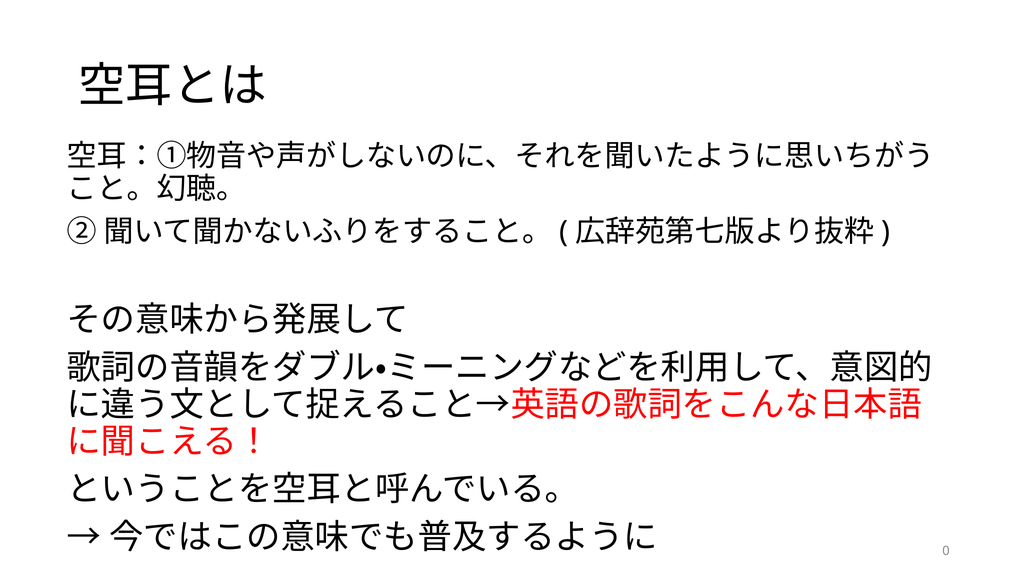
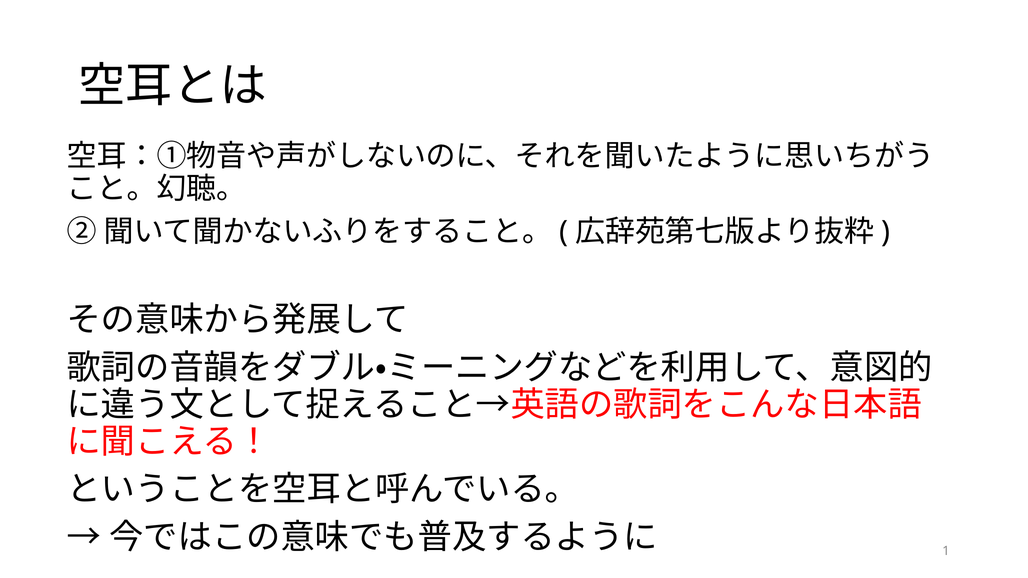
0: 0 -> 1 (946, 551)
